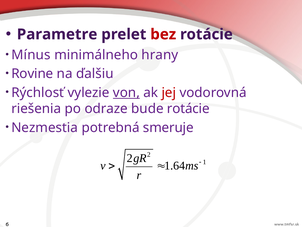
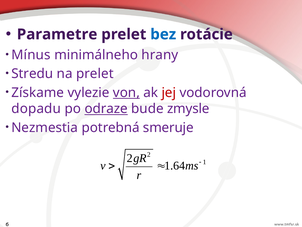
bez colour: red -> blue (163, 34)
Rovine: Rovine -> Stredu (32, 74)
na ďalšiu: ďalšiu -> prelet (95, 74)
Rýchlosť: Rýchlosť -> Získame (38, 92)
riešenia: riešenia -> dopadu (36, 109)
odraze underline: none -> present (106, 109)
bude rotácie: rotácie -> zmysle (188, 109)
